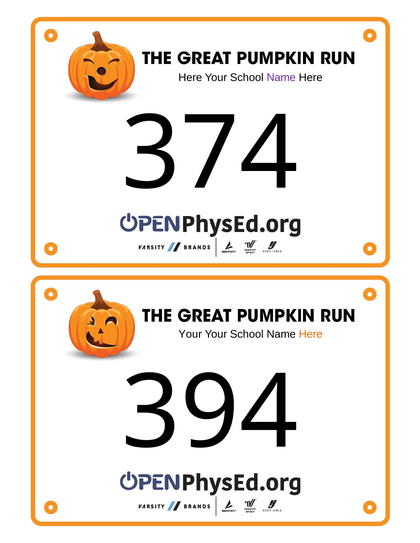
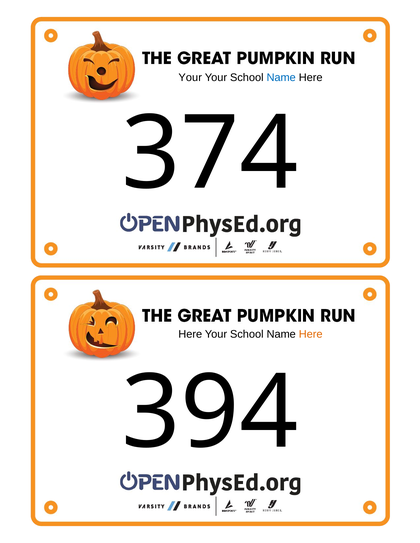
Here: Here -> Your (190, 78)
Name colour: purple -> blue (281, 78)
Your: Your -> Here (190, 335)
